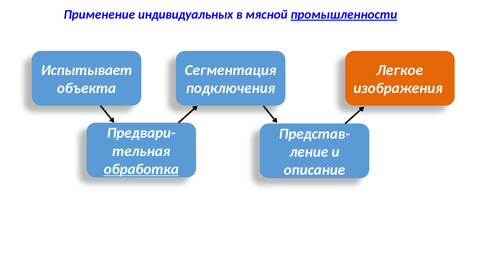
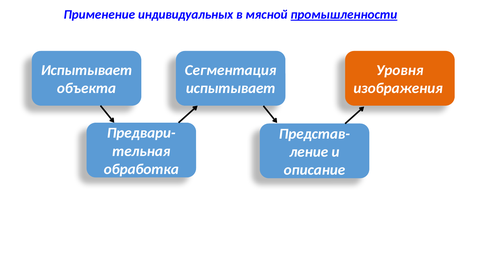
Легкое: Легкое -> Уровня (400, 70)
подключения: подключения -> испытывает (231, 88)
обработка underline: present -> none (141, 169)
